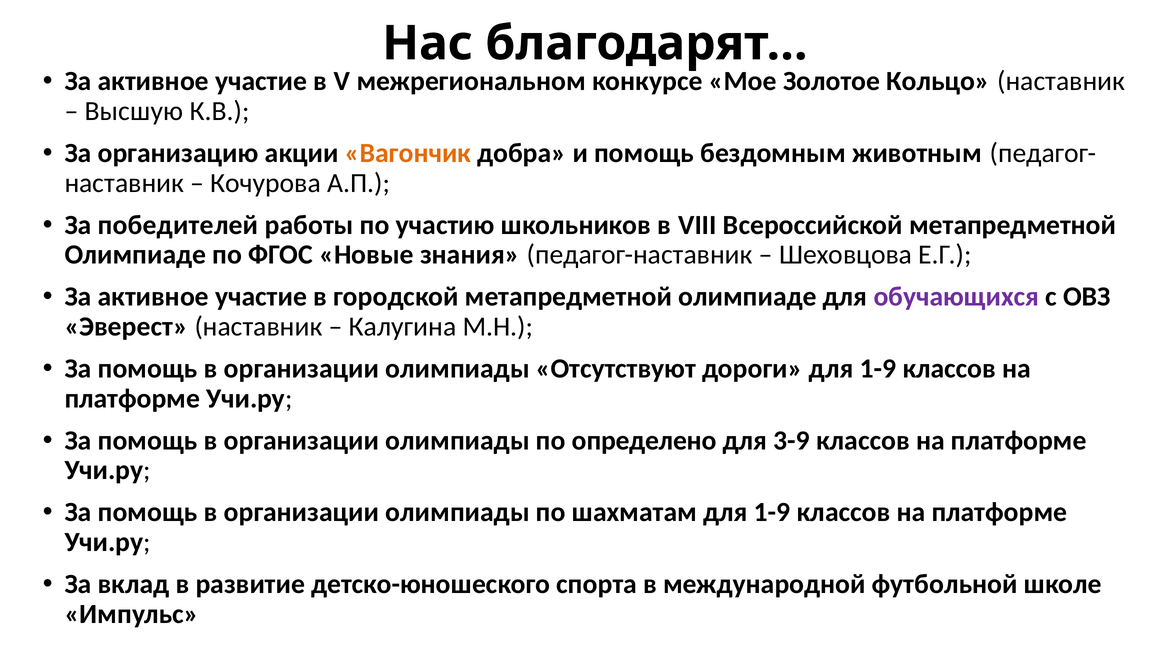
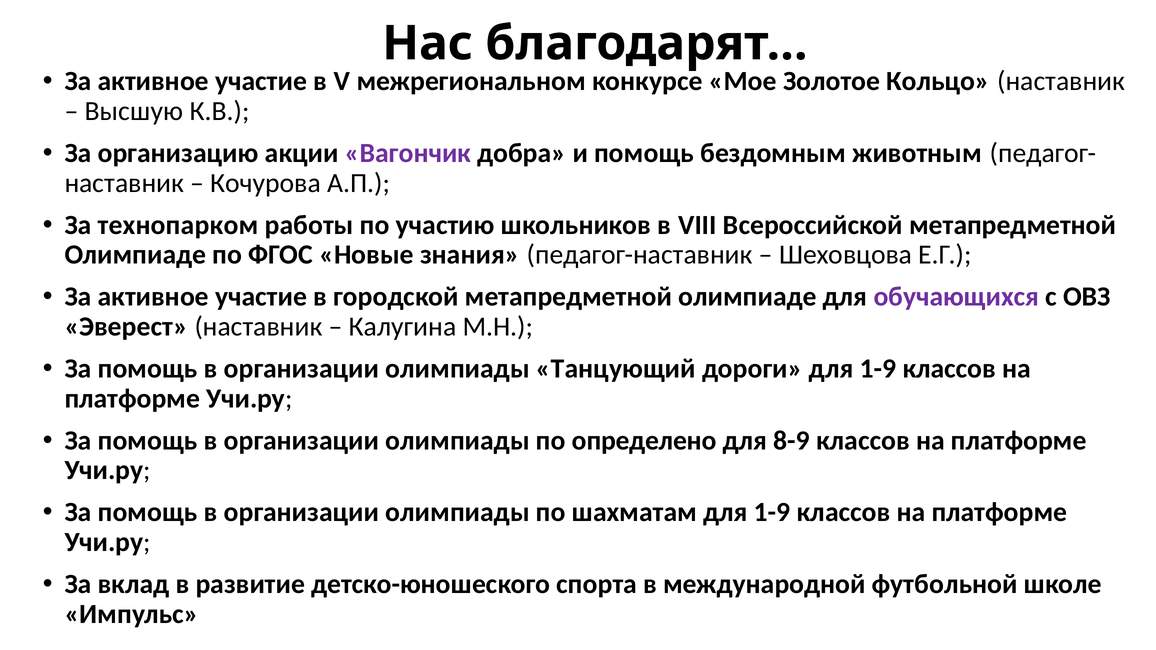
Вагончик colour: orange -> purple (408, 153)
победителей: победителей -> технопарком (178, 225)
Отсутствуют: Отсутствуют -> Танцующий (616, 369)
3-9: 3-9 -> 8-9 (792, 441)
